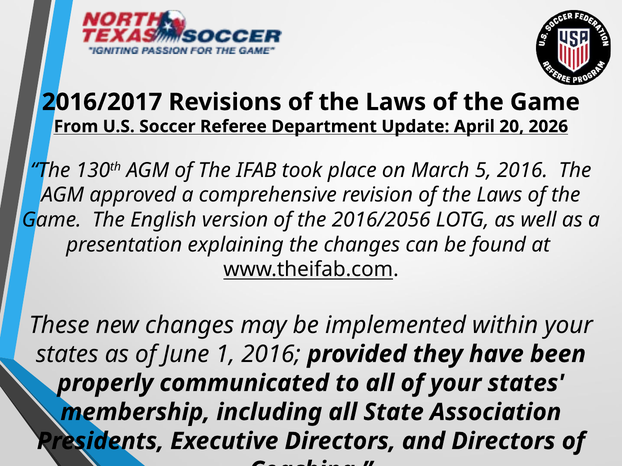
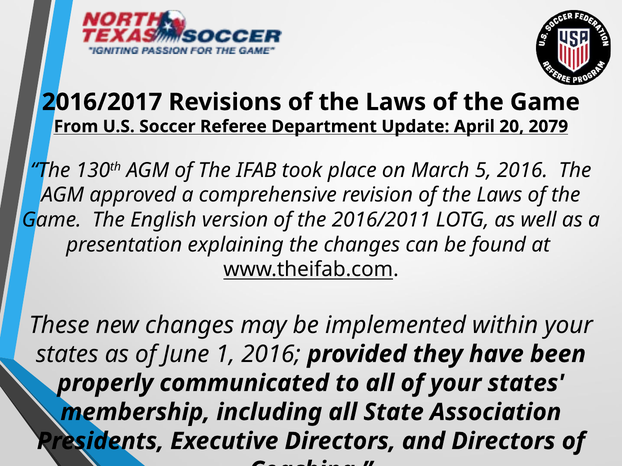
2026: 2026 -> 2079 (548, 127)
2016/2056: 2016/2056 -> 2016/2011 (381, 220)
